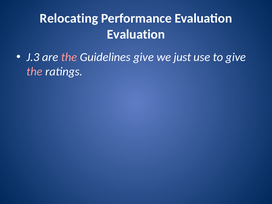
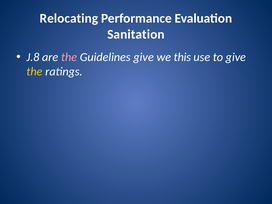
Evaluation: Evaluation -> Sanitation (136, 34)
J.3: J.3 -> J.8 (33, 57)
just: just -> this (182, 57)
the colour: pink -> yellow (35, 72)
